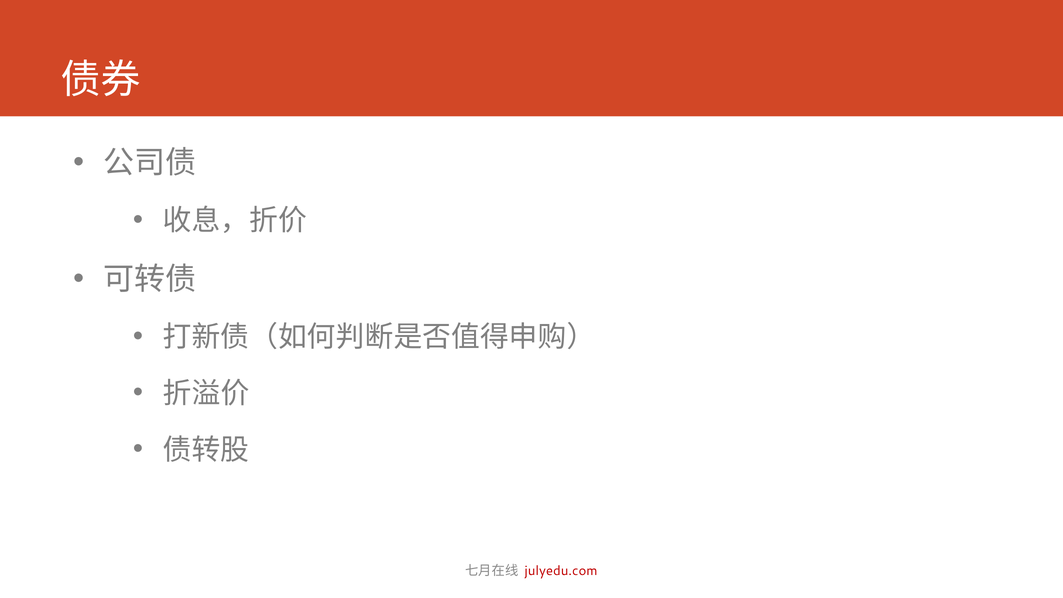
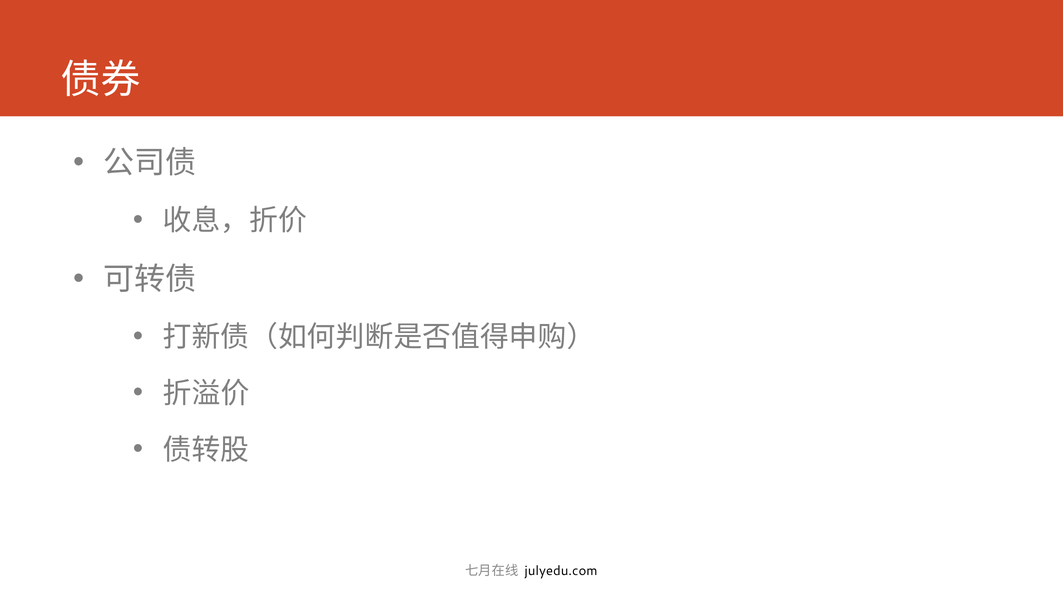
julyedu.com colour: red -> black (561, 571)
